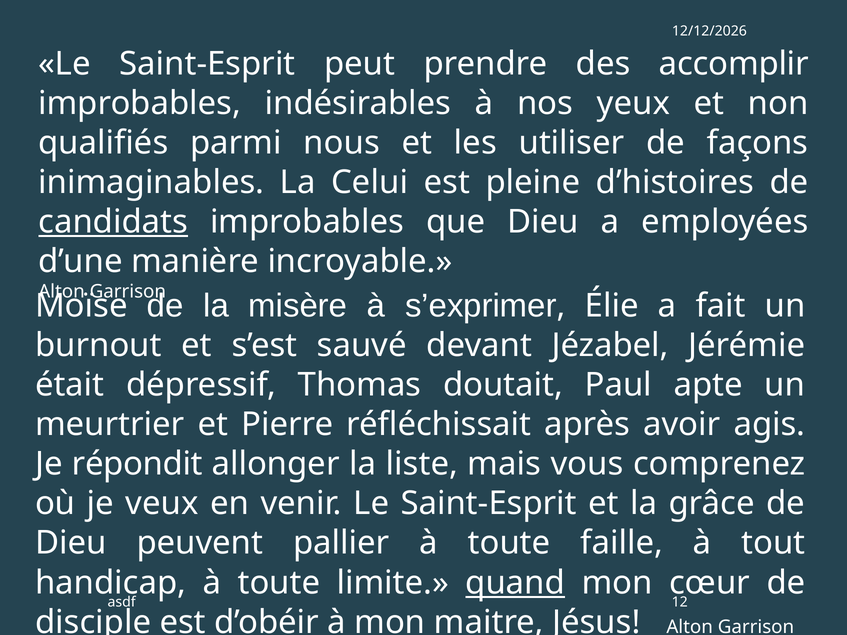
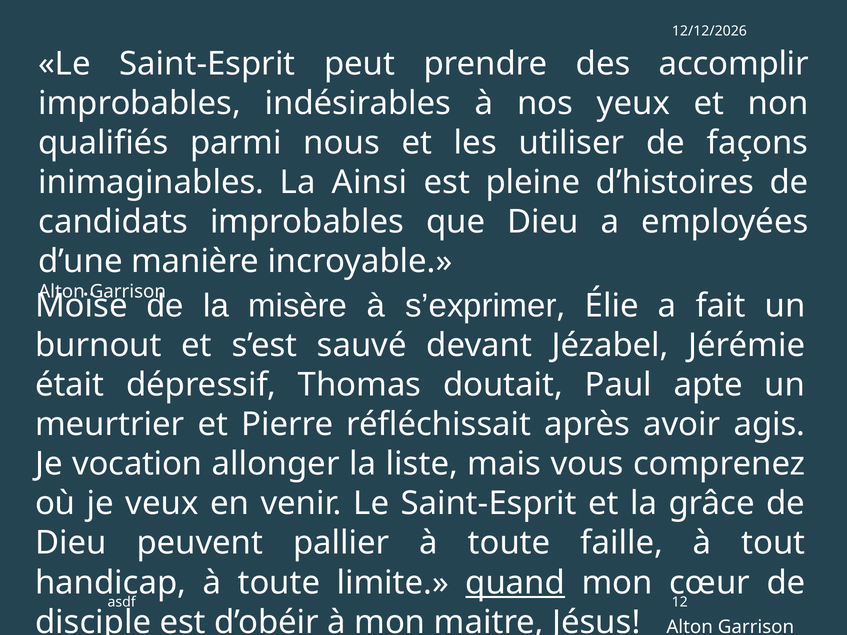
Celui: Celui -> Ainsi (369, 182)
candidats underline: present -> none (113, 222)
répondit: répondit -> vocation (137, 464)
